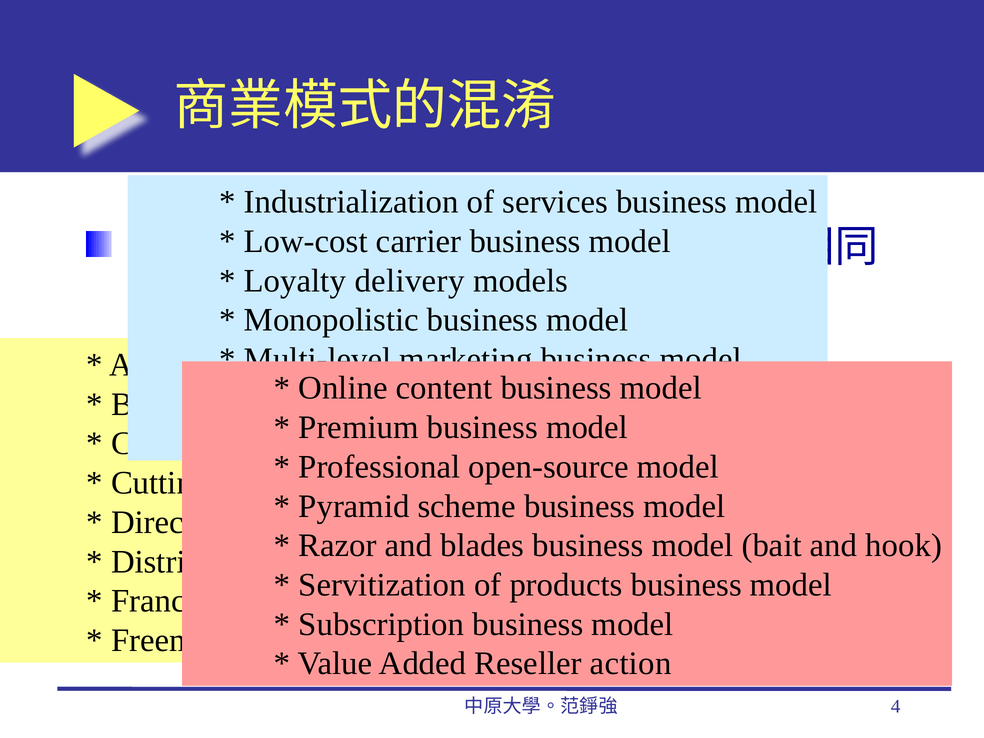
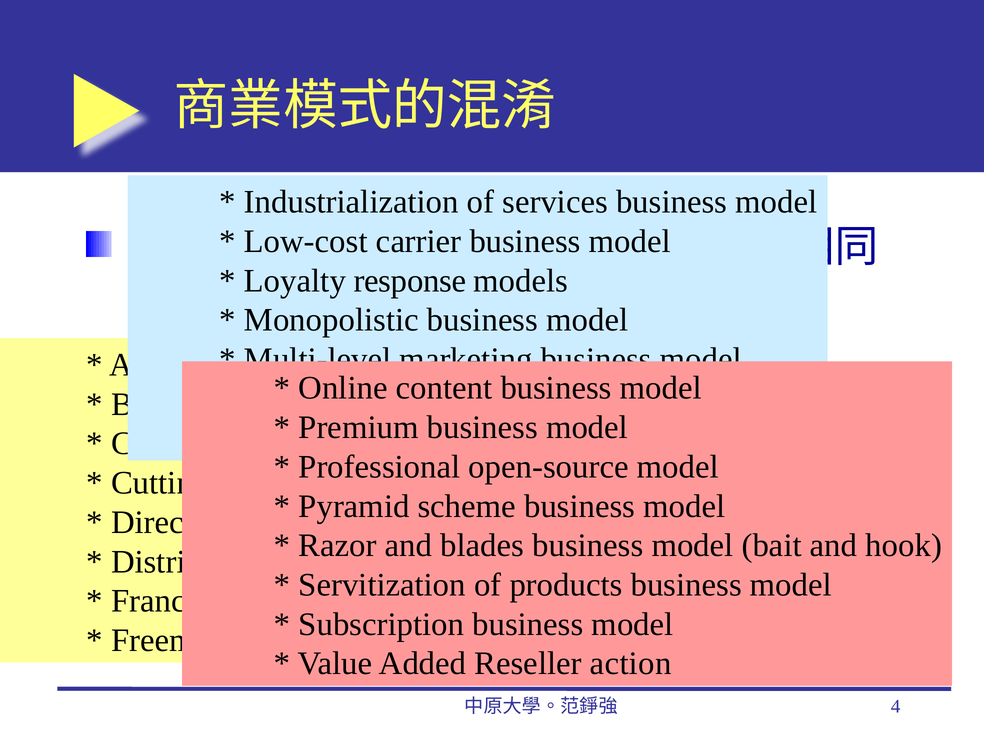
delivery: delivery -> response (410, 281)
